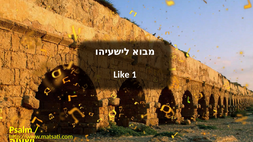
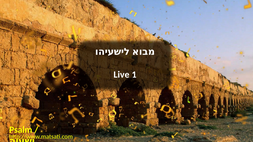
Like: Like -> Live (121, 75)
